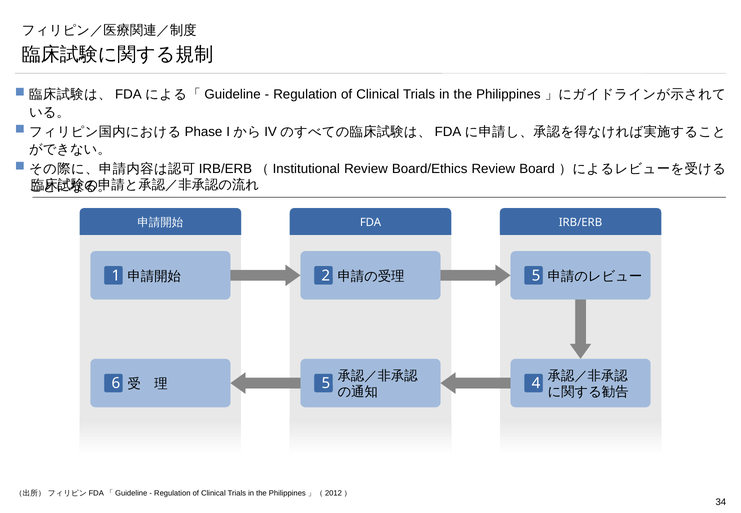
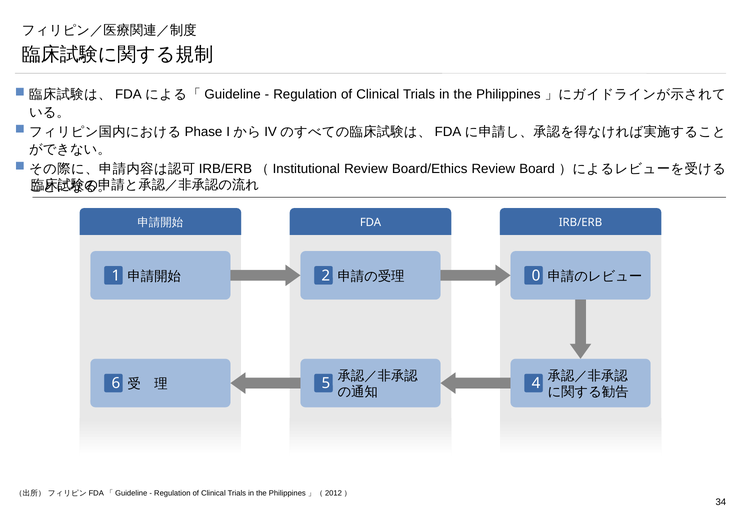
2 5: 5 -> 0 (536, 276)
